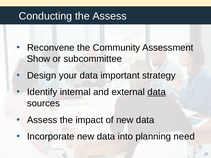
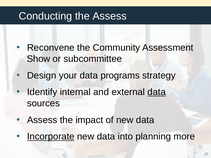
important: important -> programs (120, 76)
Incorporate underline: none -> present (51, 137)
need: need -> more (184, 137)
